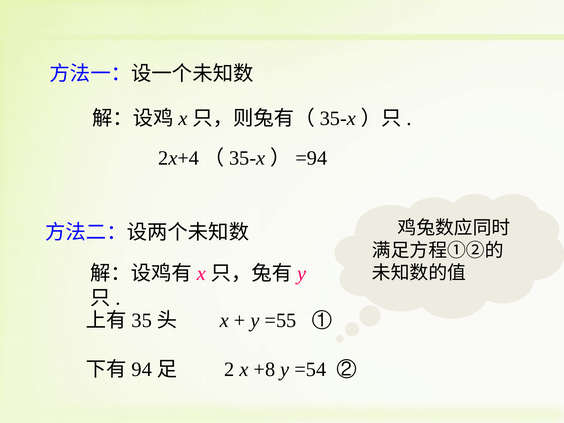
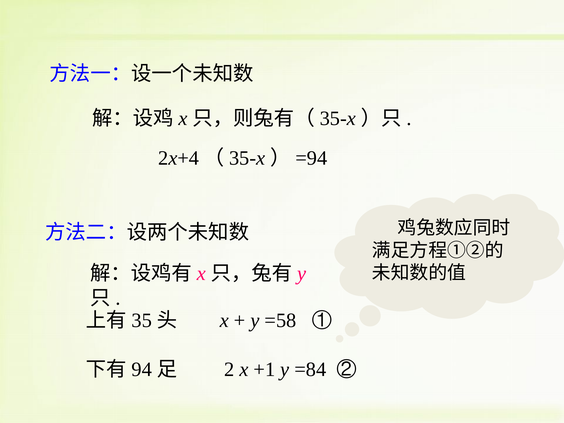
=55: =55 -> =58 (281, 320)
+8: +8 -> +1 (264, 369)
=54: =54 -> =84 (310, 369)
